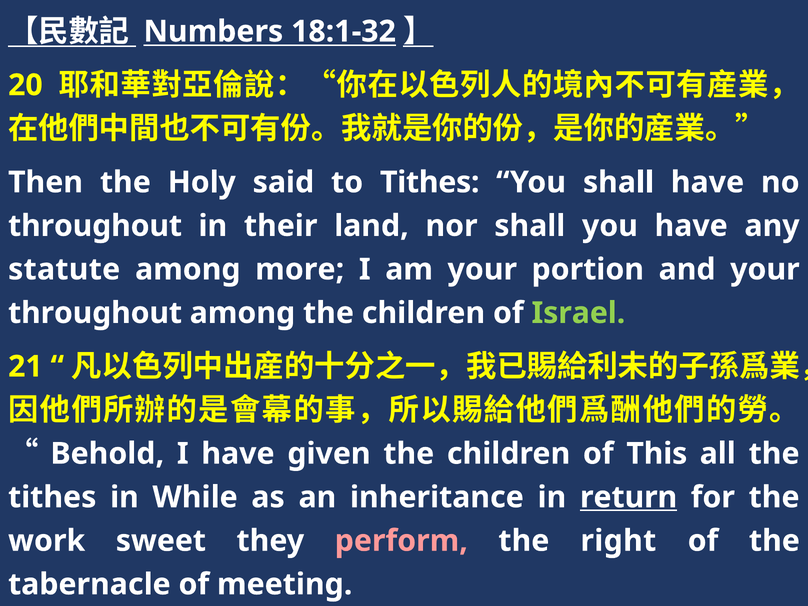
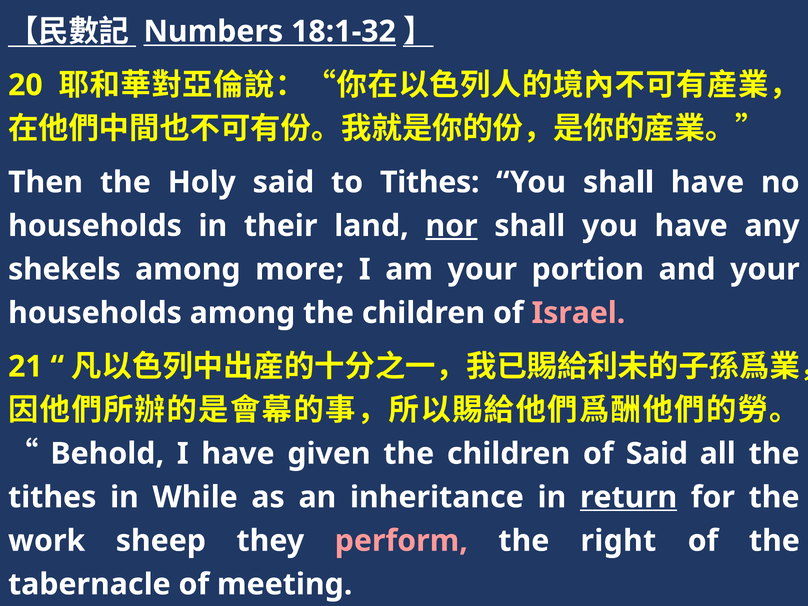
throughout: throughout -> households (95, 226)
nor underline: none -> present (452, 226)
statute: statute -> shekels (64, 269)
throughout: throughout -> households (95, 313)
Israel colour: light green -> pink (578, 313)
of This: This -> Said (657, 454)
sweet: sweet -> sheep (161, 541)
